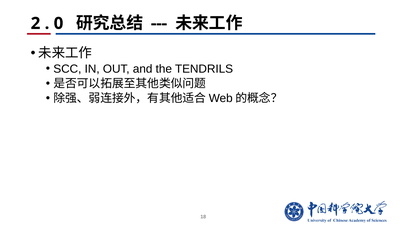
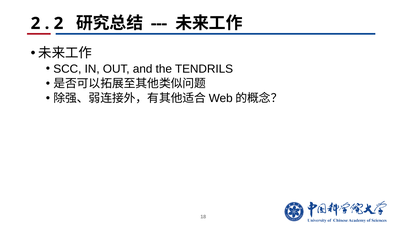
0: 0 -> 2 (59, 23)
